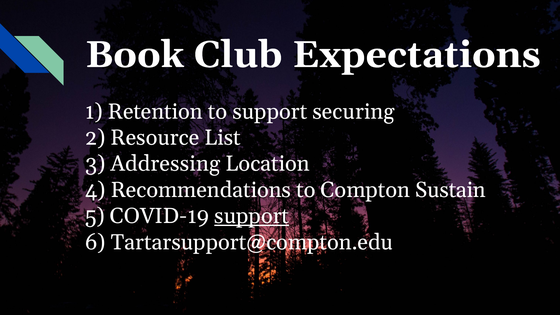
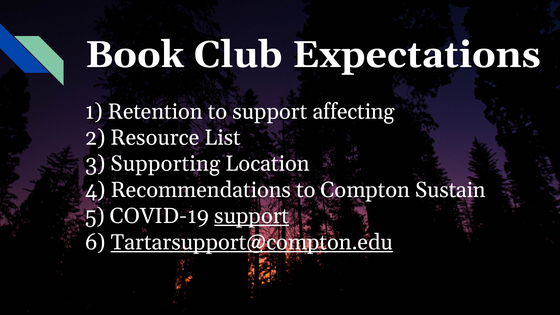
securing: securing -> affecting (354, 112)
Addressing: Addressing -> Supporting (165, 164)
Tartarsupport@compton.edu underline: none -> present (252, 242)
